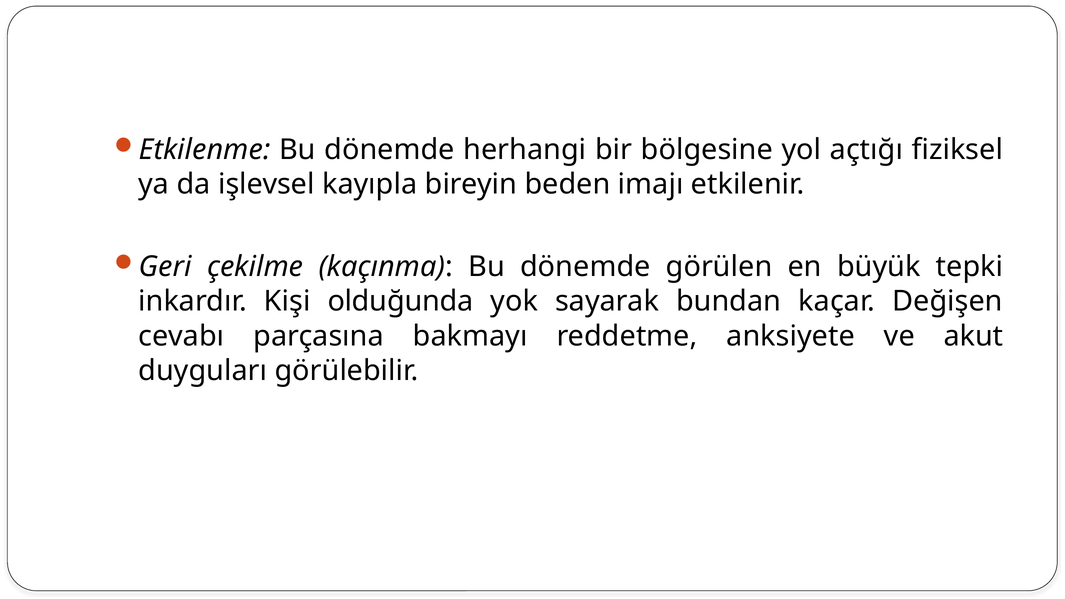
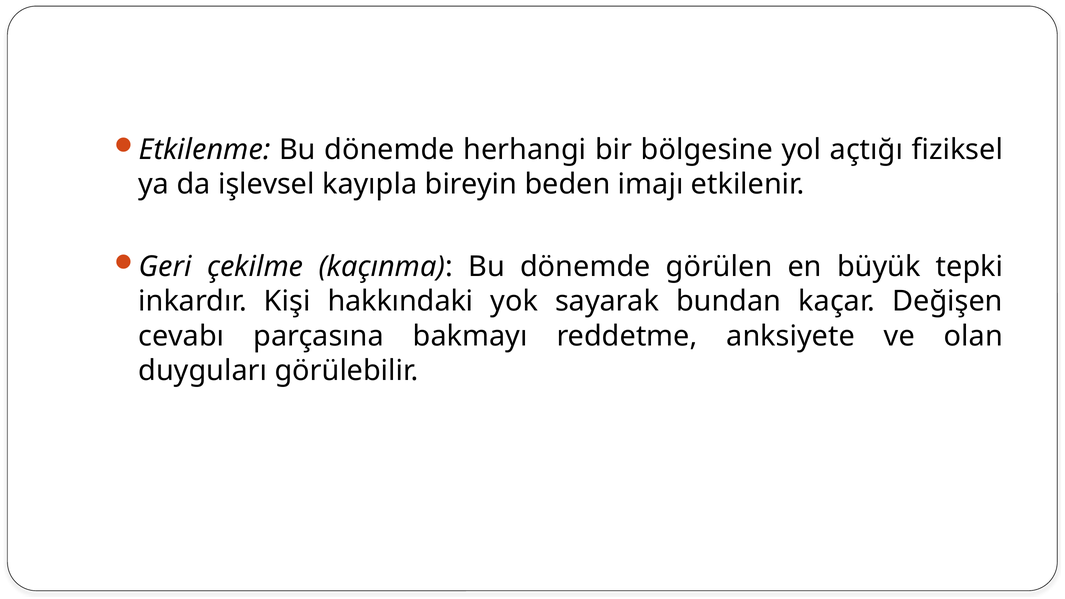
olduğunda: olduğunda -> hakkındaki (400, 301)
akut: akut -> olan (973, 336)
